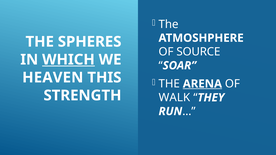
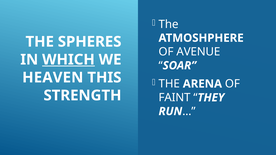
SOURCE: SOURCE -> AVENUE (198, 52)
ARENA underline: present -> none (202, 84)
WALK: WALK -> FAINT (175, 98)
